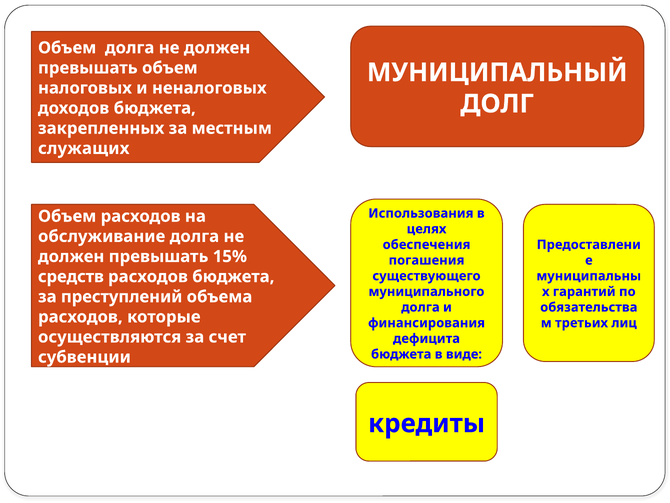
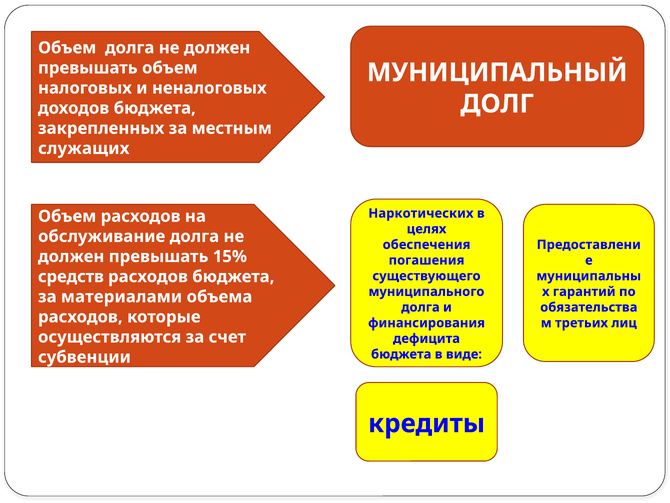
Использования: Использования -> Наркотических (421, 213)
преступлений: преступлений -> материалами (122, 296)
